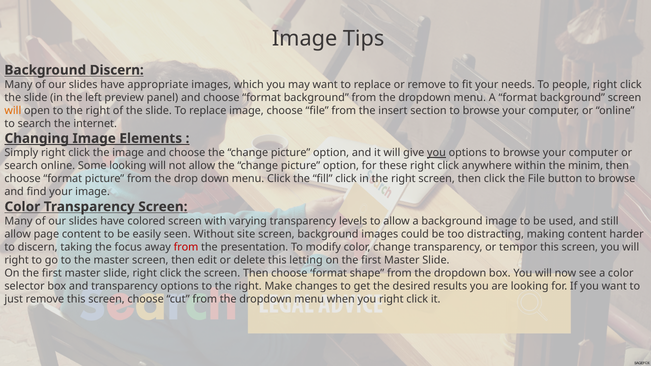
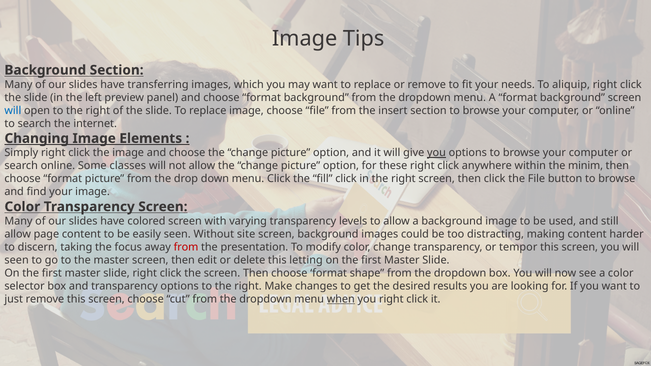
Background Discern: Discern -> Section (117, 70)
appropriate: appropriate -> transferring (158, 85)
people: people -> aliquip (571, 85)
will colour: orange -> blue (13, 111)
Some looking: looking -> classes (128, 166)
right: right -> seen (17, 260)
when underline: none -> present (341, 299)
